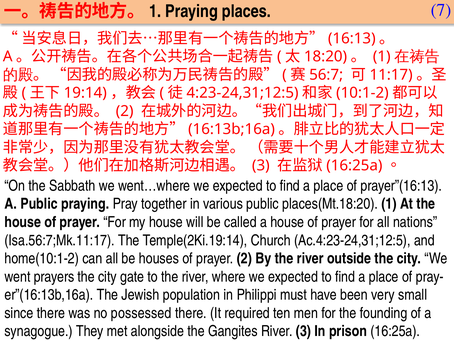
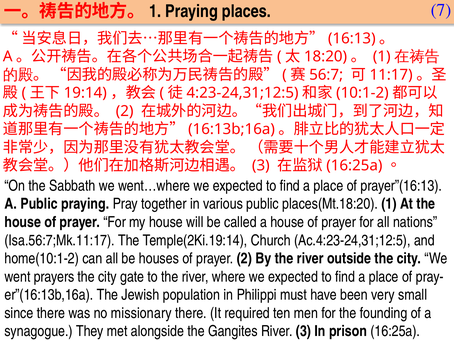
possessed: possessed -> missionary (141, 313)
